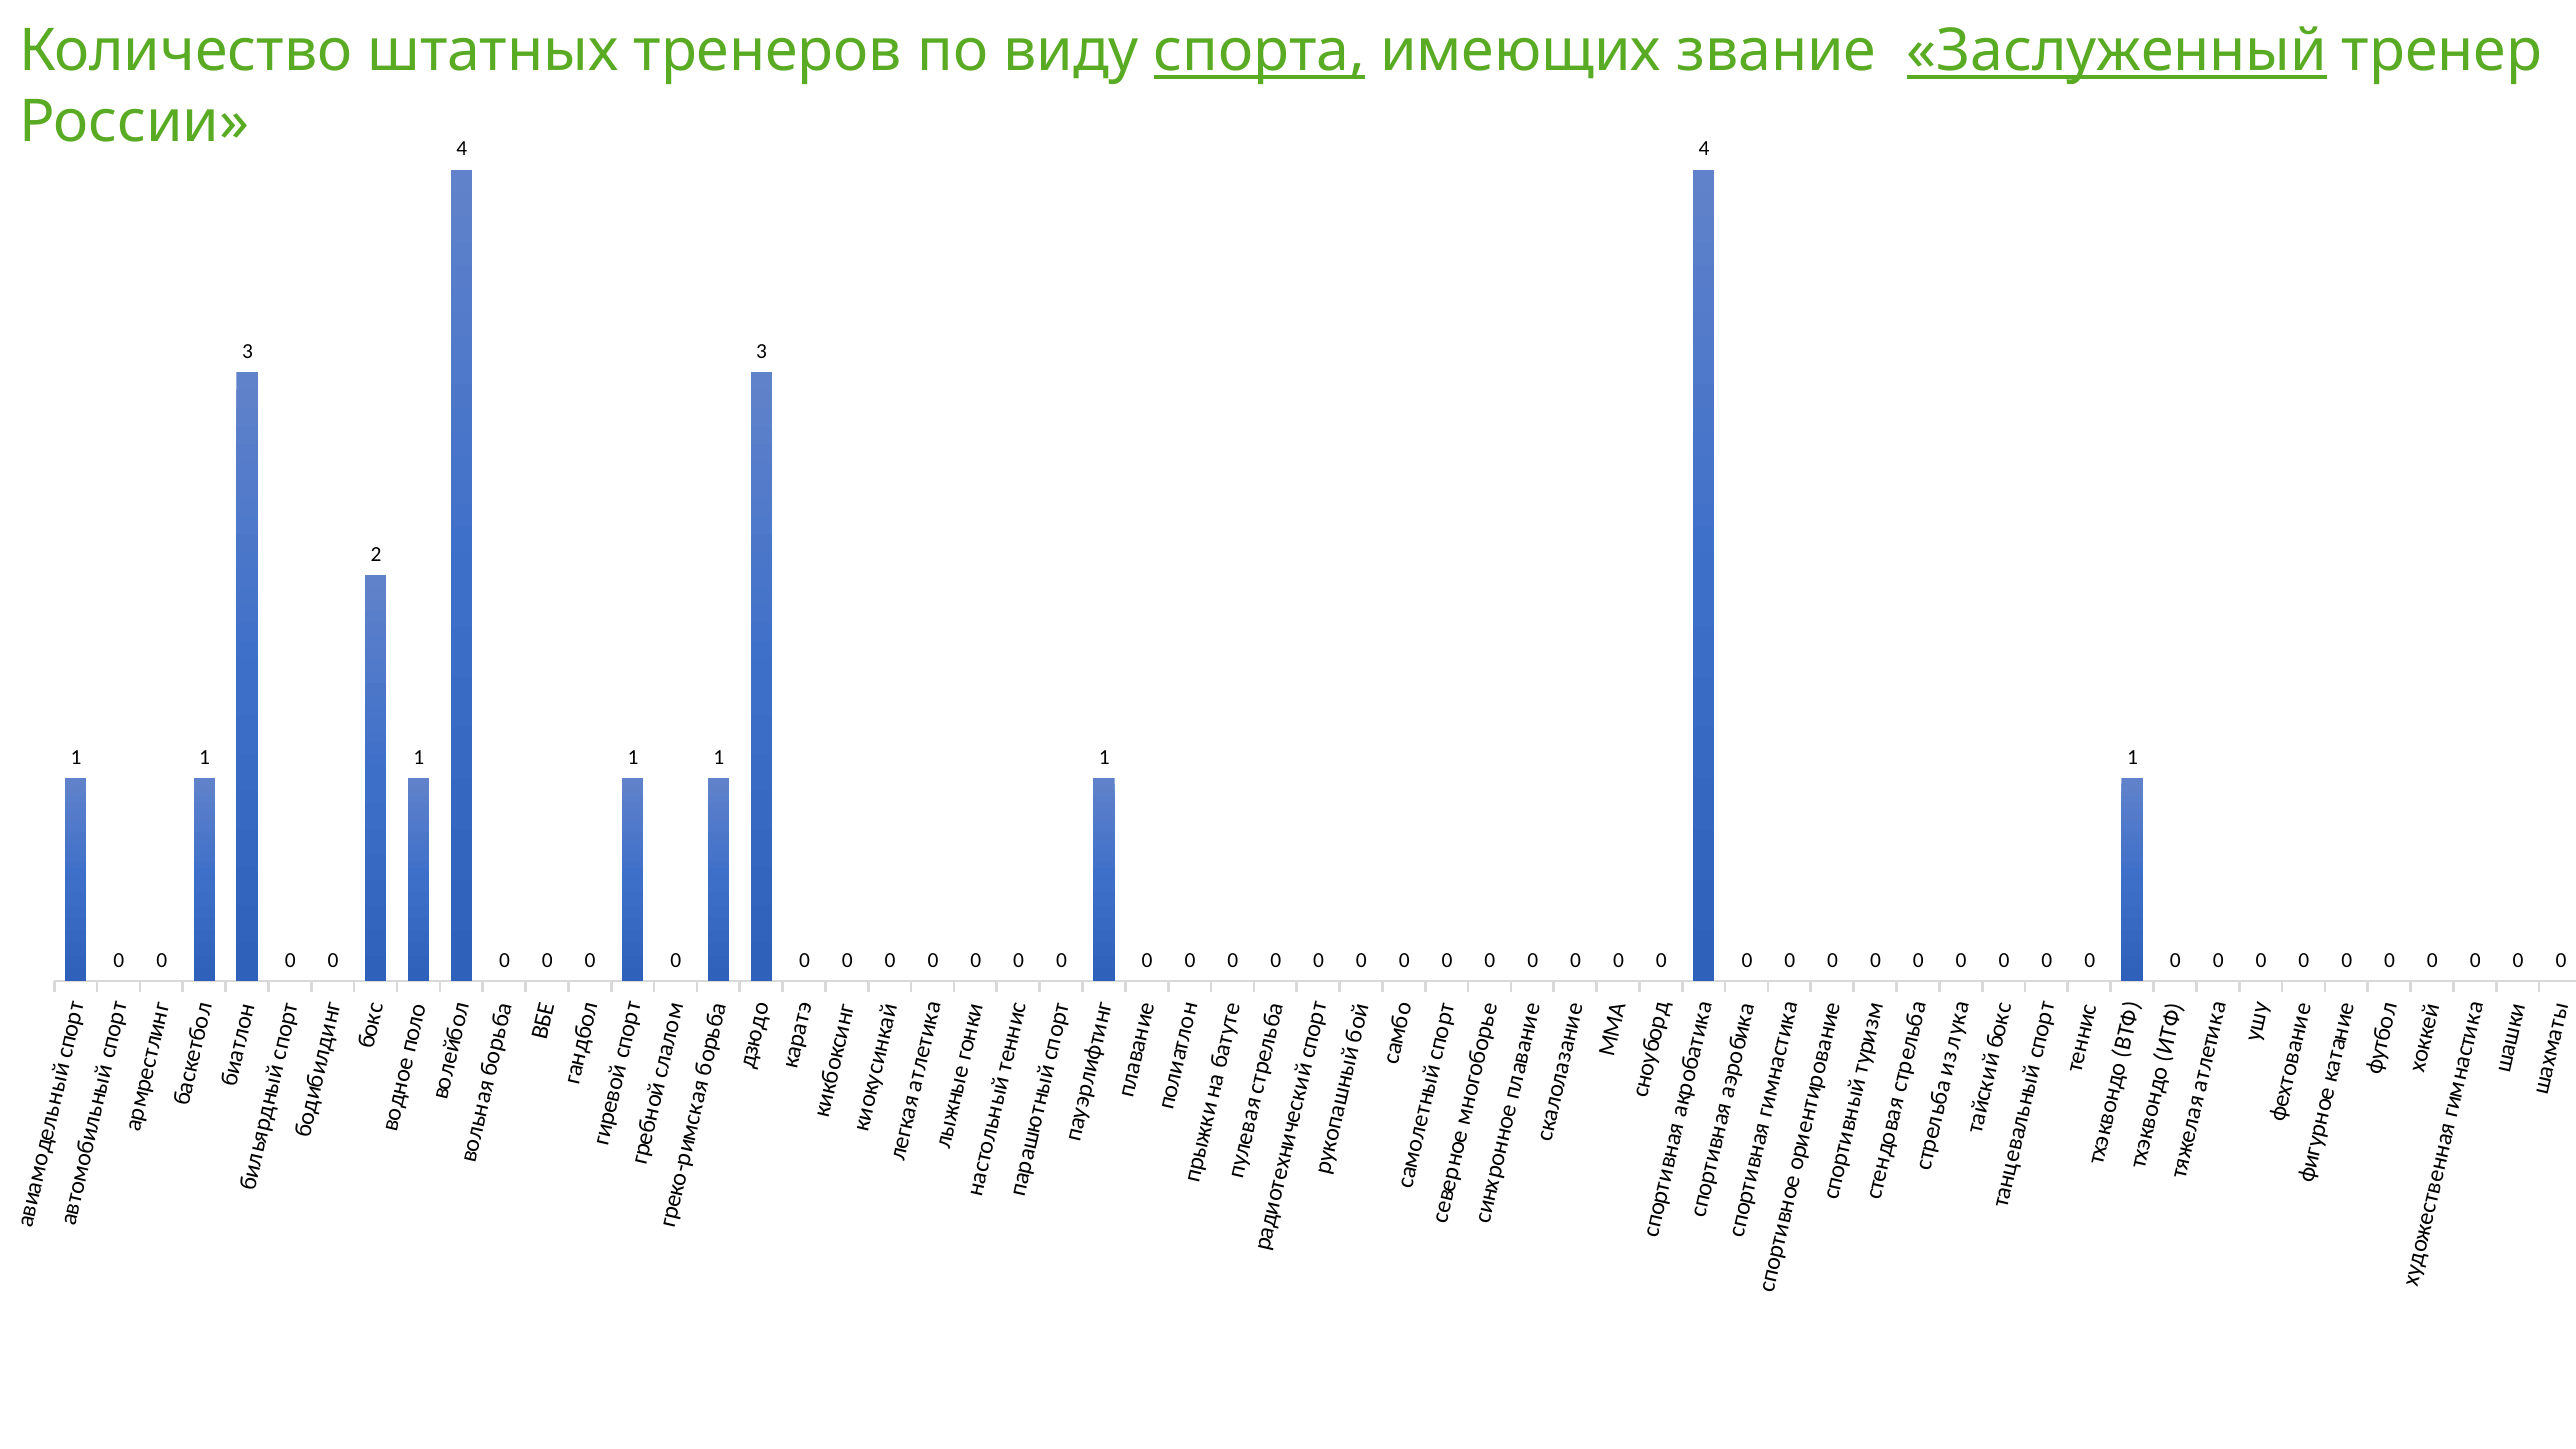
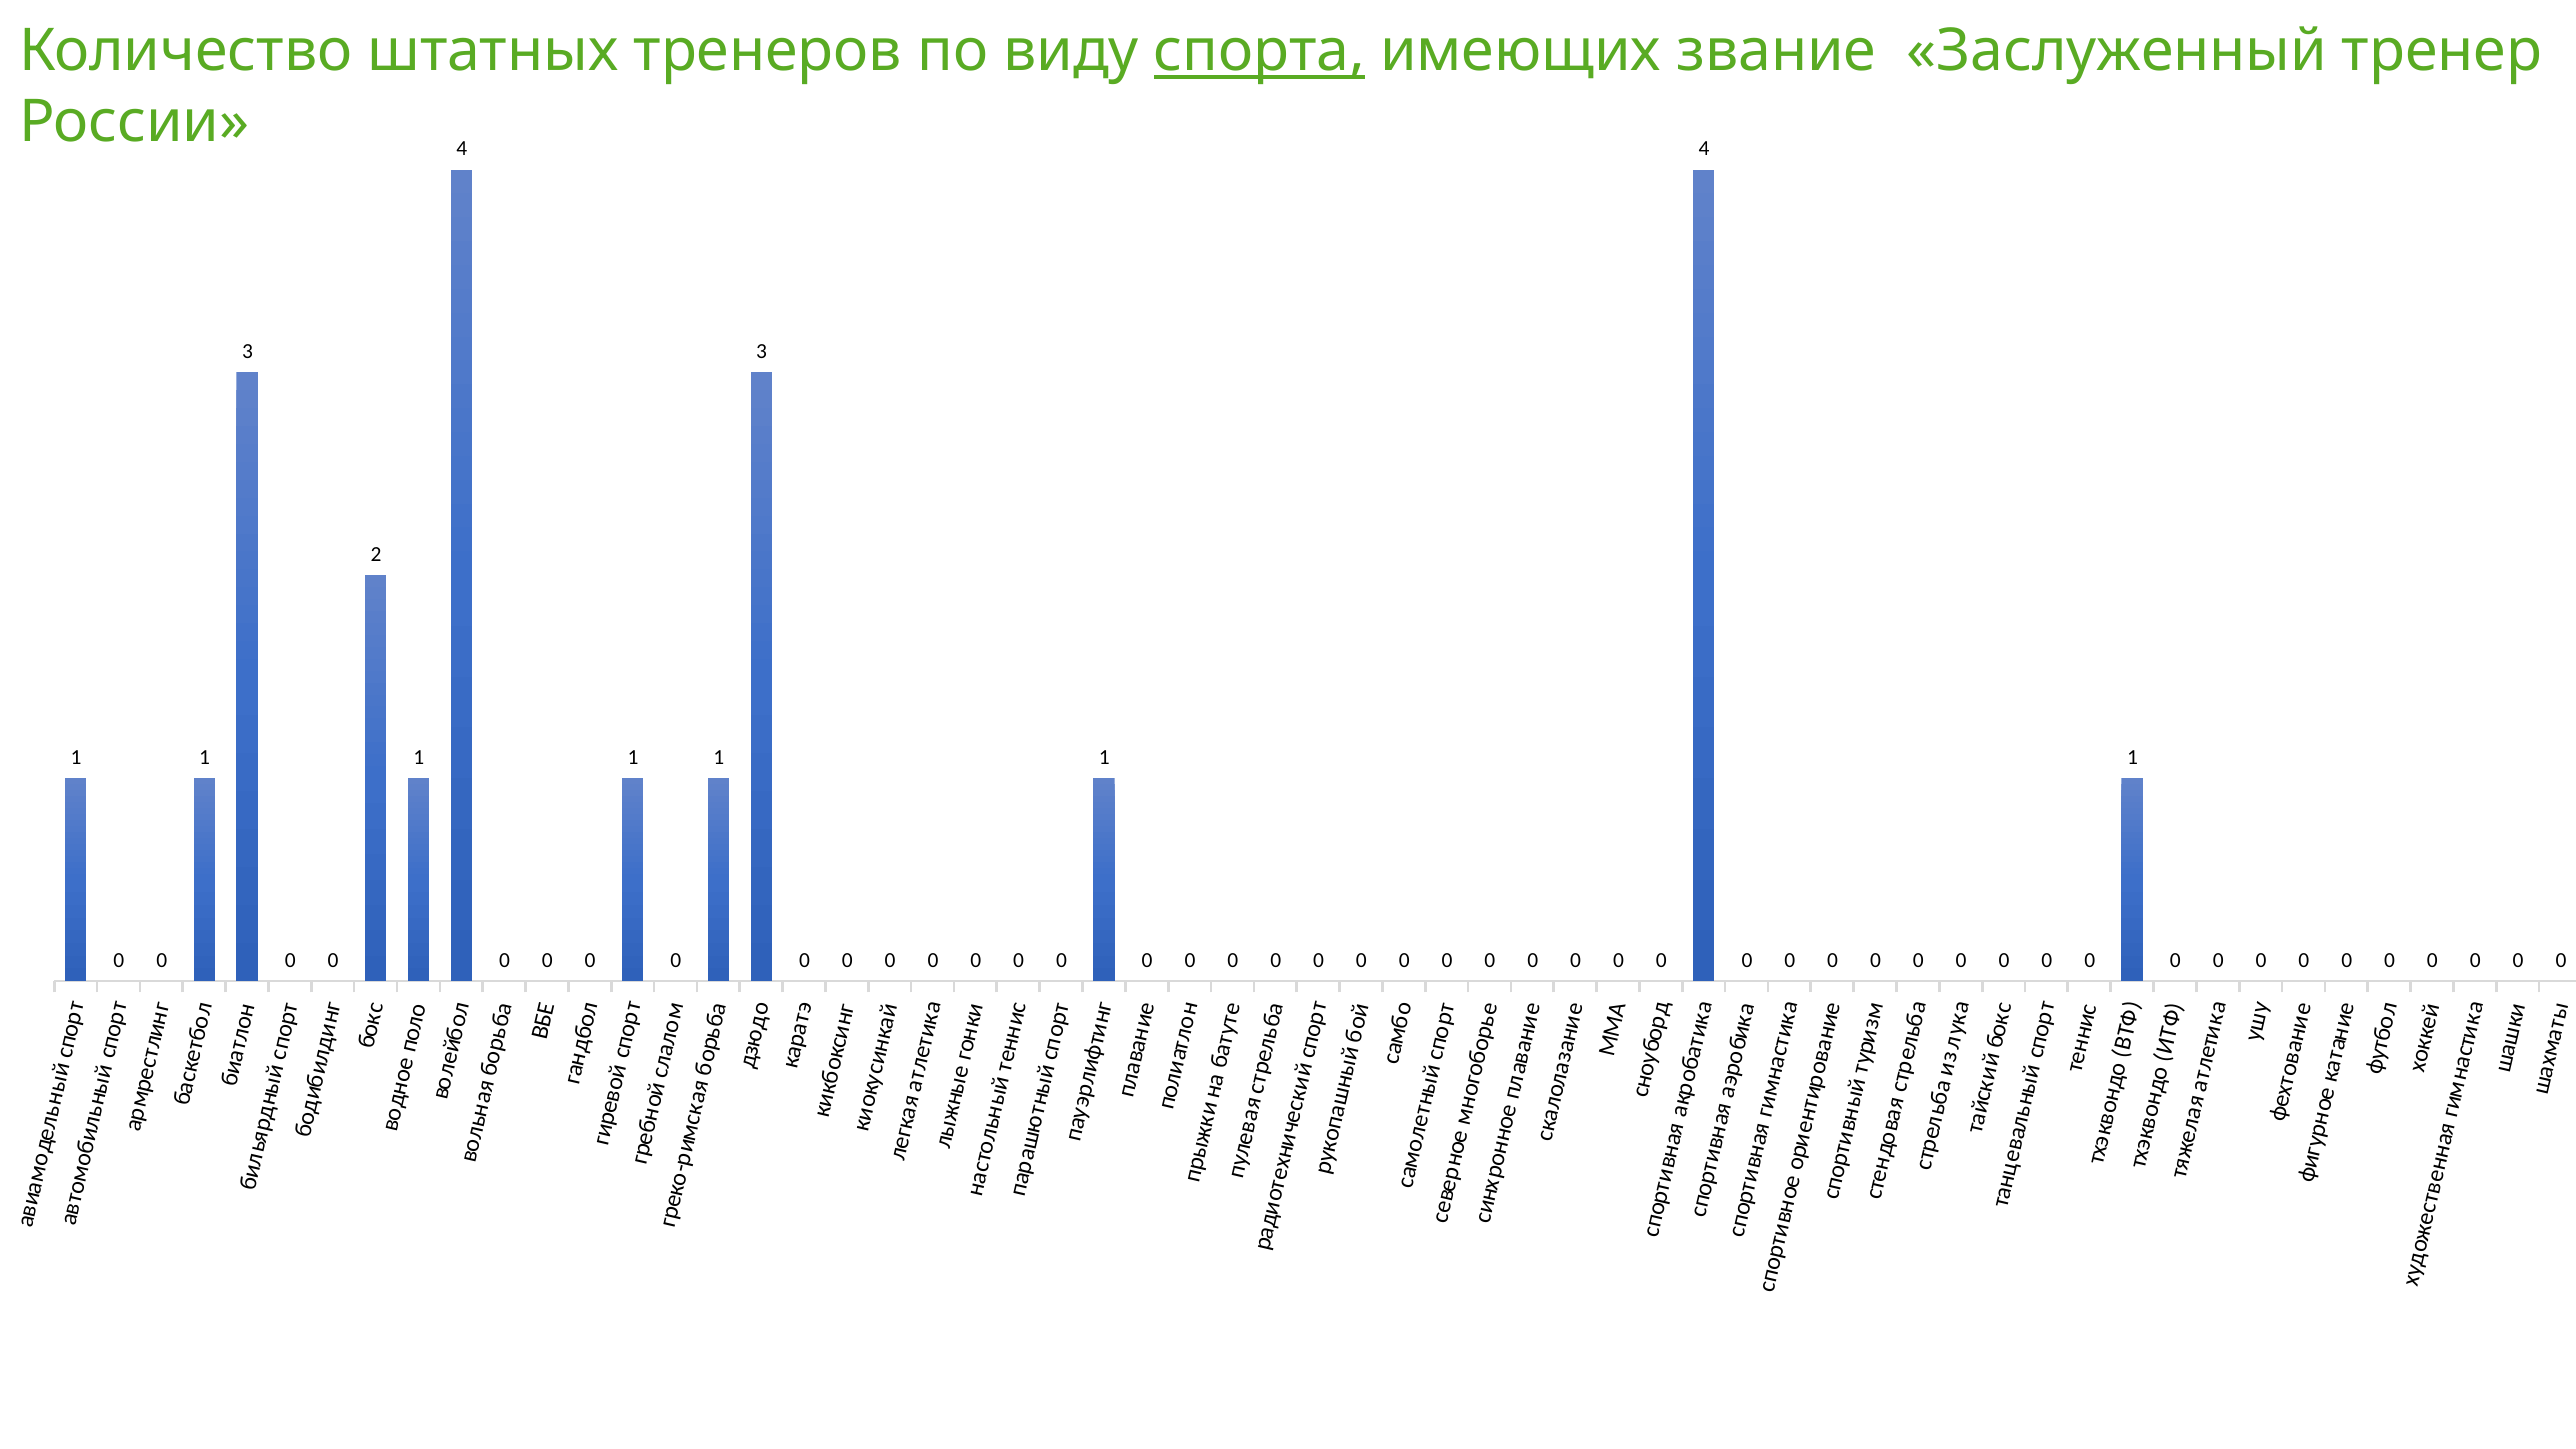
Заслуженный underline: present -> none (2117, 51)
